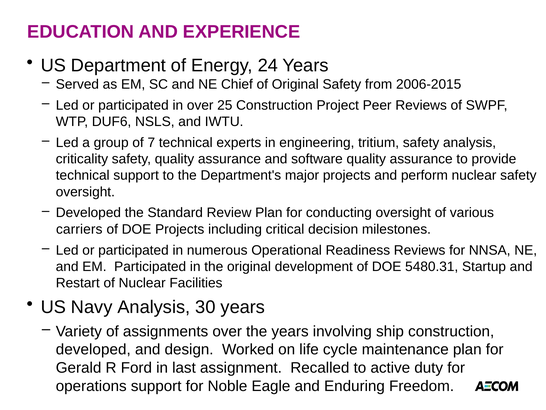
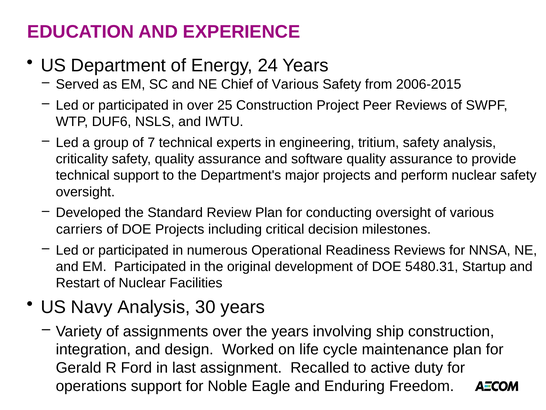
Chief of Original: Original -> Various (295, 84)
developed: developed -> integration (93, 349)
